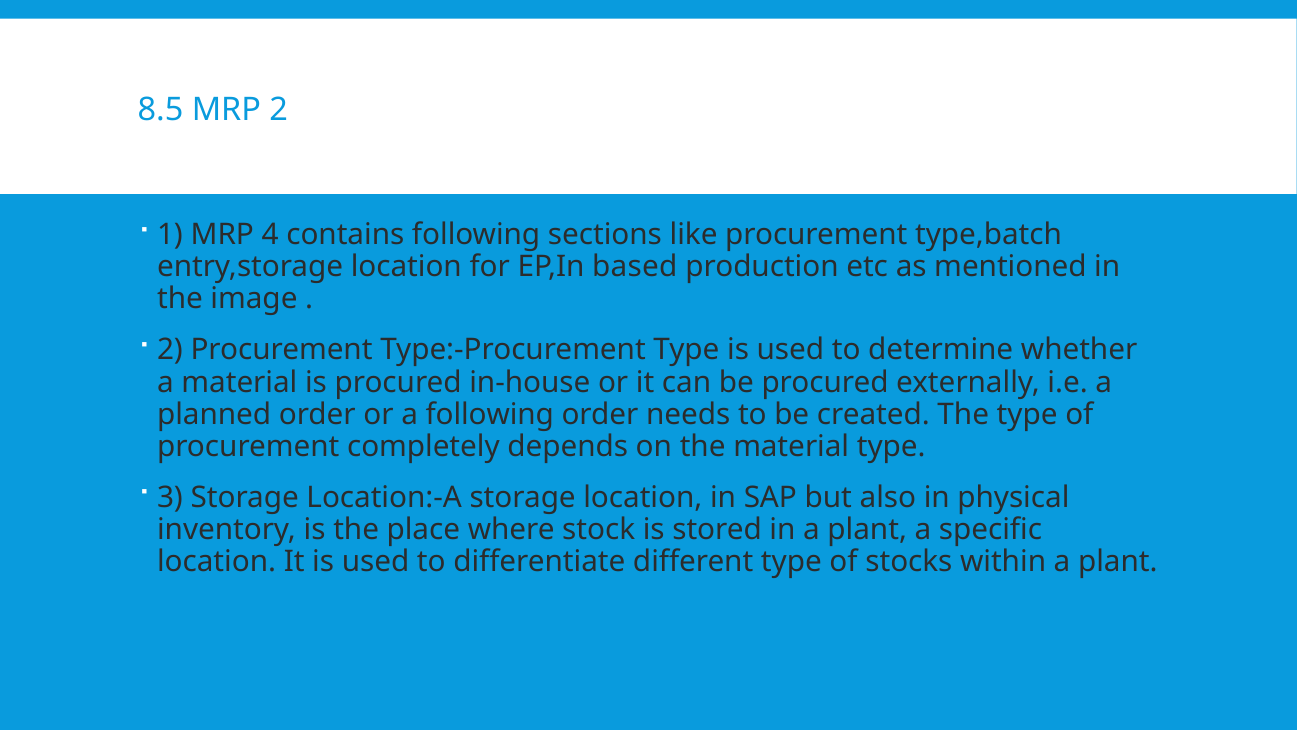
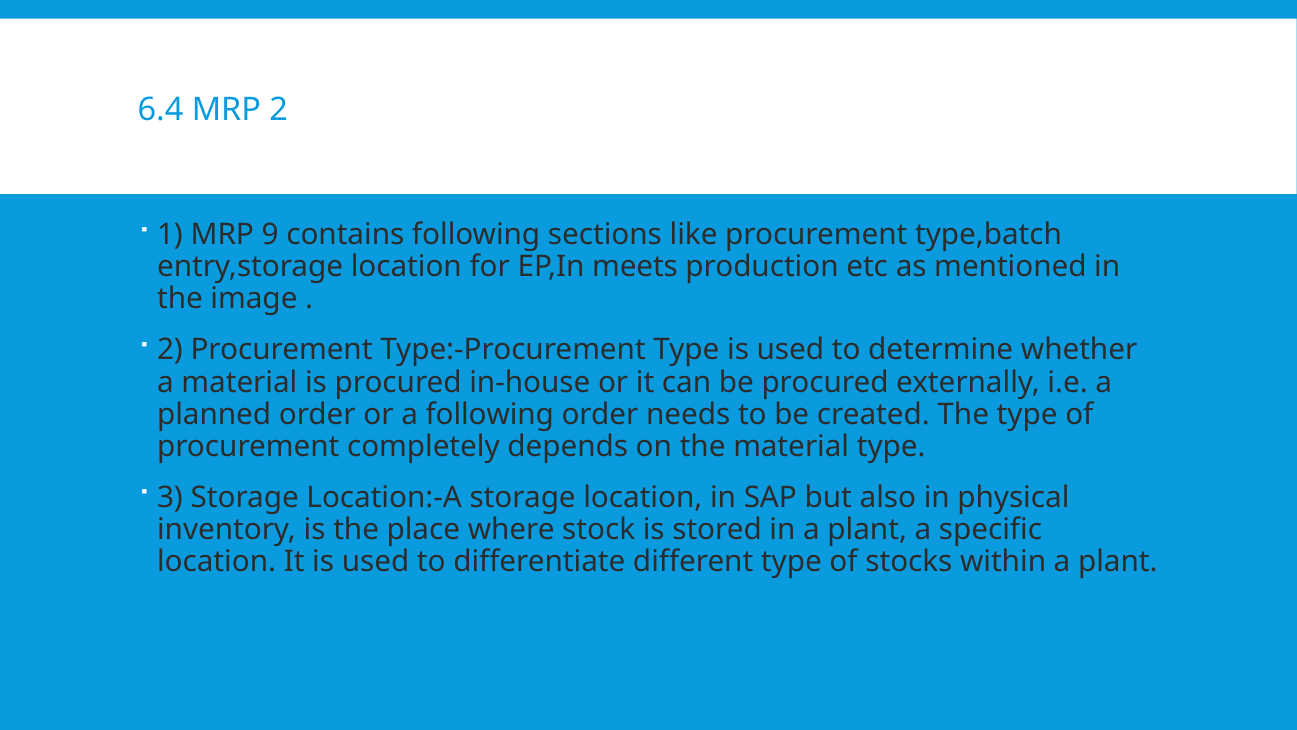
8.5: 8.5 -> 6.4 (161, 110)
4: 4 -> 9 (270, 235)
based: based -> meets (635, 267)
